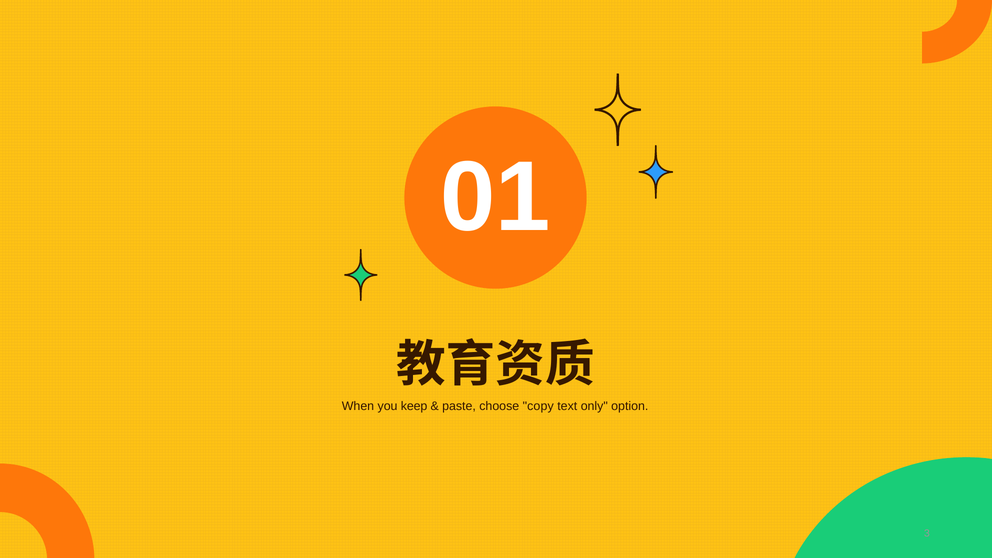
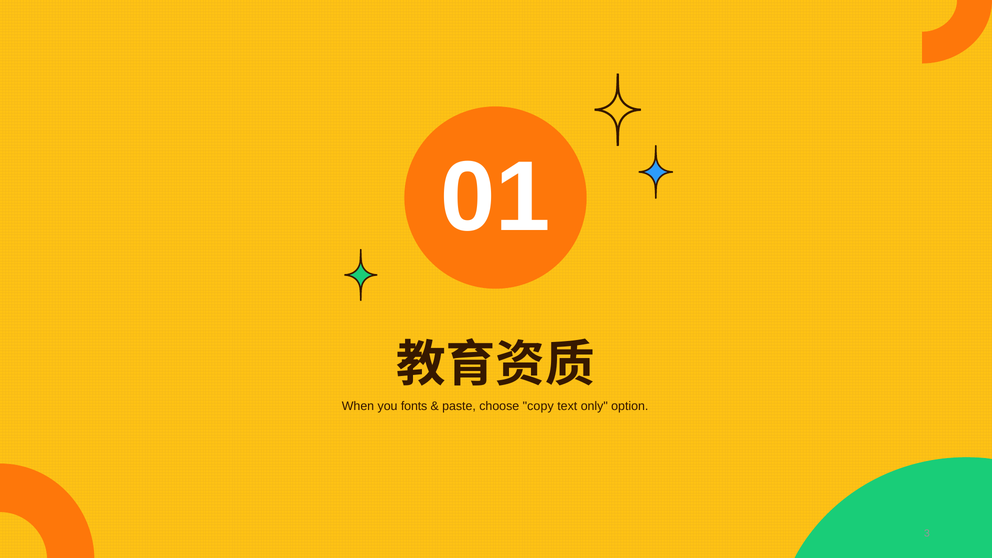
keep: keep -> fonts (414, 406)
